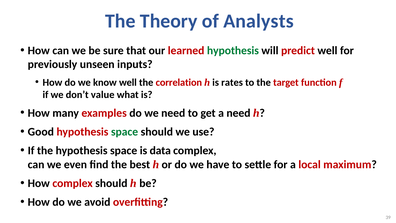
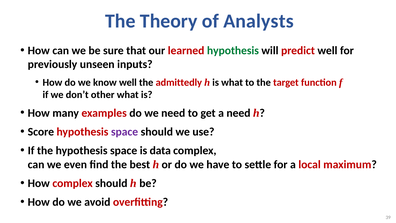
correlation: correlation -> admittedly (179, 82)
is rates: rates -> what (232, 82)
value: value -> other (103, 95)
Good: Good -> Score (41, 132)
space colour: green -> purple (125, 132)
